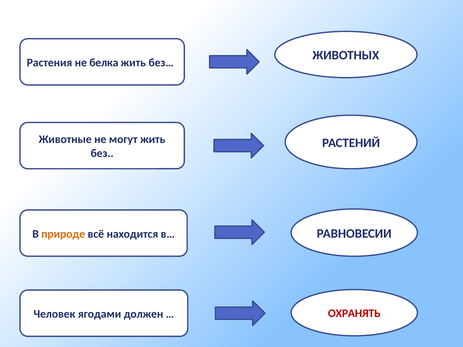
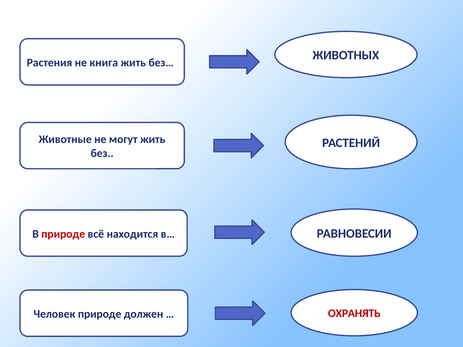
белка: белка -> книга (104, 63)
природе colour: orange -> red (63, 234)
Человек ягодами: ягодами -> природе (100, 314)
